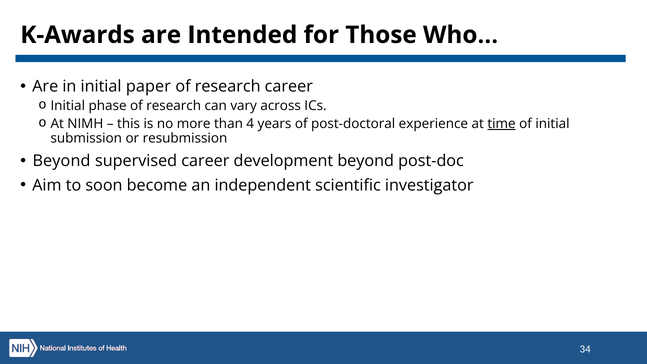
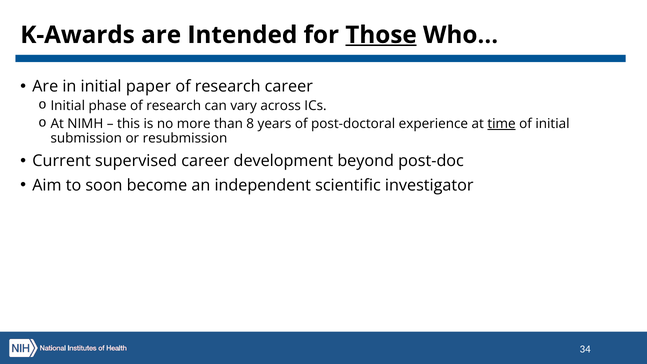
Those underline: none -> present (381, 35)
4: 4 -> 8 (250, 124)
Beyond: Beyond -> Current (62, 161)
